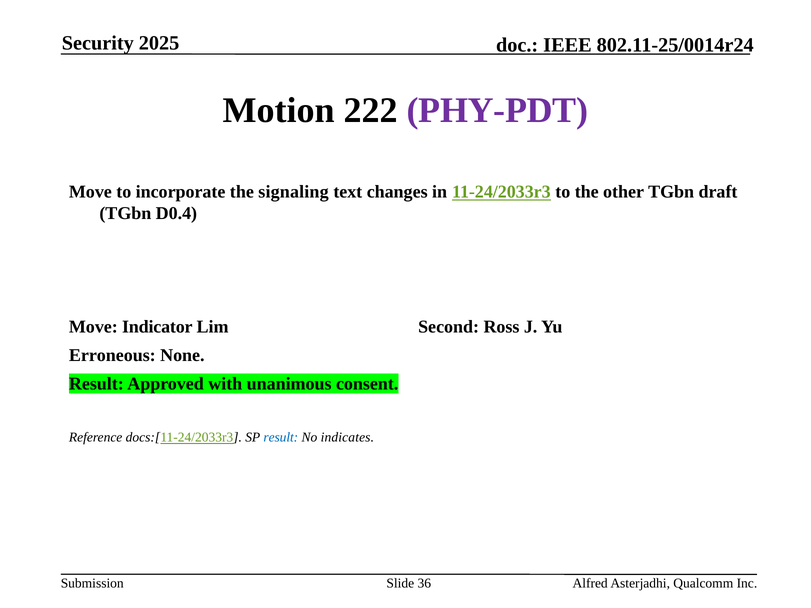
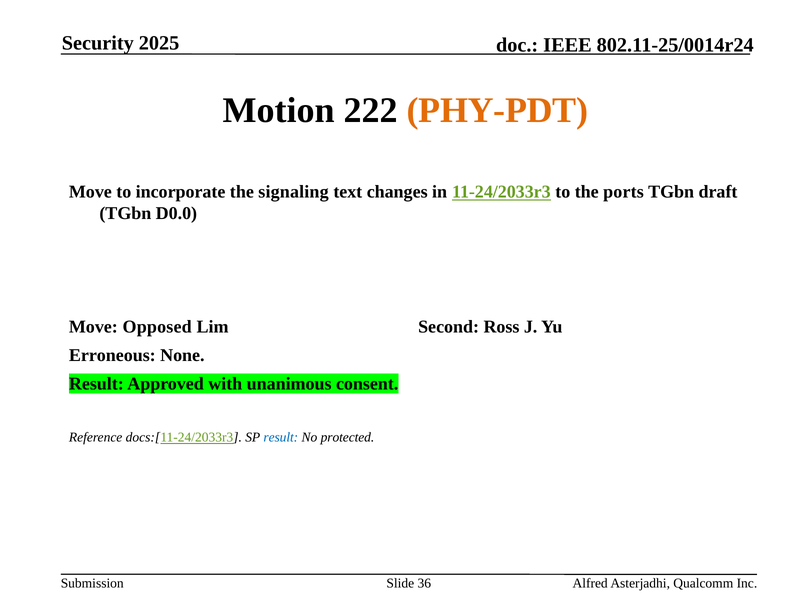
PHY-PDT colour: purple -> orange (497, 111)
other: other -> ports (623, 192)
D0.4: D0.4 -> D0.0 (176, 213)
Indicator: Indicator -> Opposed (157, 327)
indicates: indicates -> protected (347, 438)
